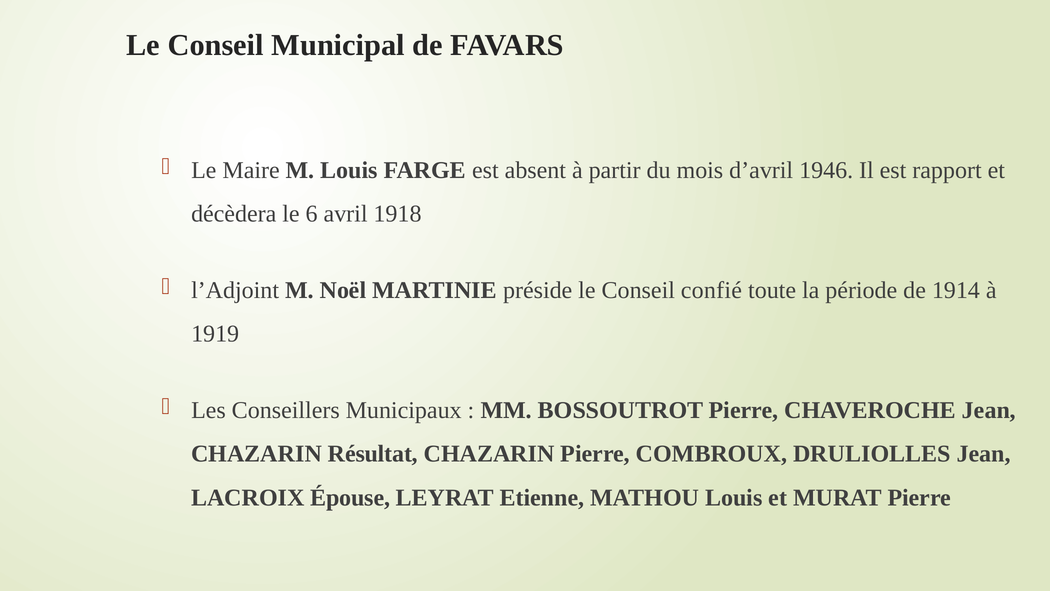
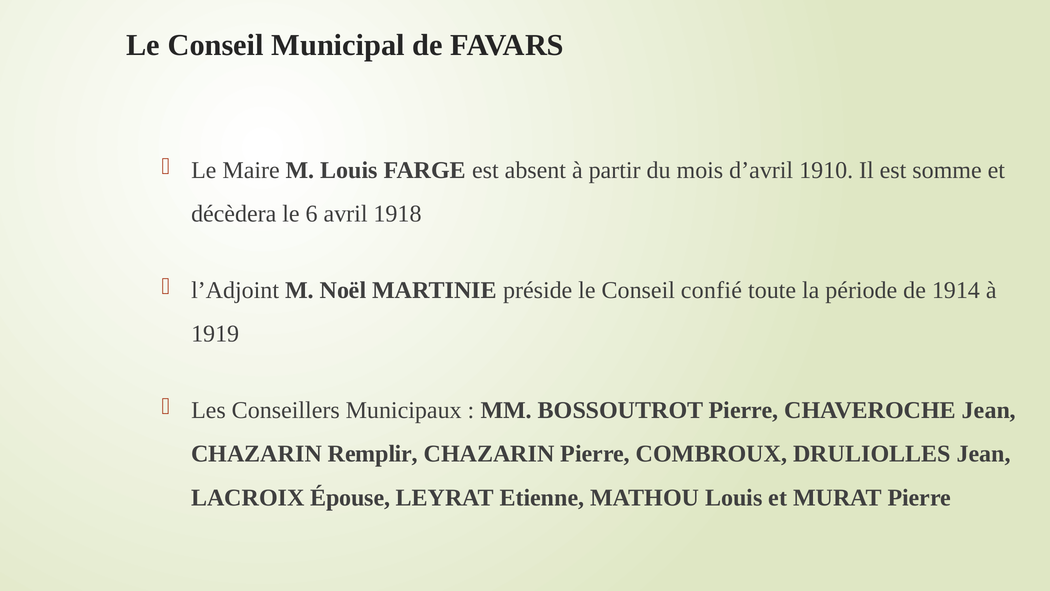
1946: 1946 -> 1910 (826, 170)
rapport: rapport -> somme (947, 170)
Résultat: Résultat -> Remplir (373, 454)
